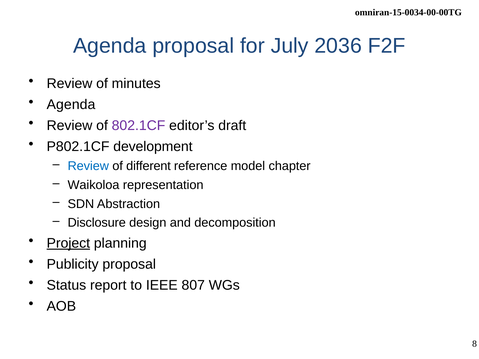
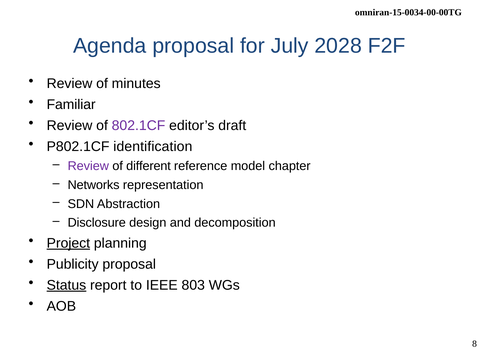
2036: 2036 -> 2028 (338, 46)
Agenda: Agenda -> Familiar (71, 105)
development: development -> identification (153, 147)
Review colour: blue -> purple (88, 166)
Waikoloa: Waikoloa -> Networks (94, 185)
Status underline: none -> present (66, 285)
807: 807 -> 803 (193, 285)
